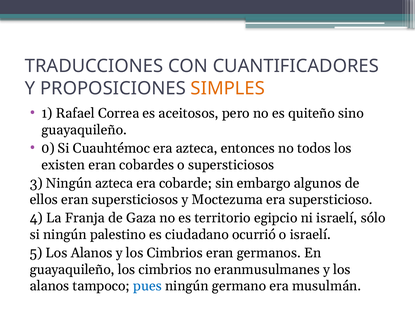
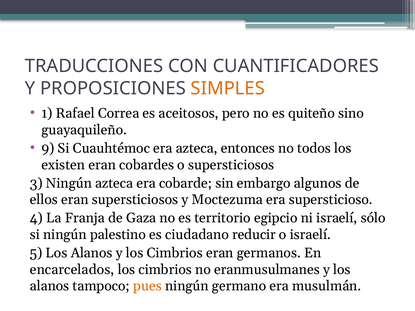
0: 0 -> 9 (48, 148)
ocurrió: ocurrió -> reducir (254, 235)
guayaquileño: guayaquileño -> encarcelados (72, 270)
pues colour: blue -> orange (148, 286)
